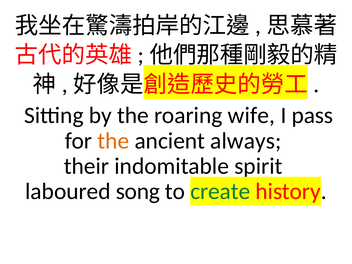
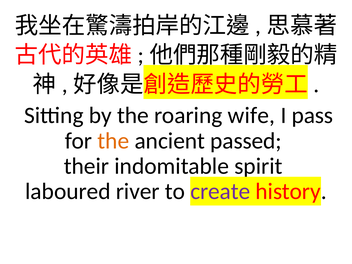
always: always -> passed (246, 141)
song: song -> river (138, 191)
create colour: green -> purple (220, 191)
